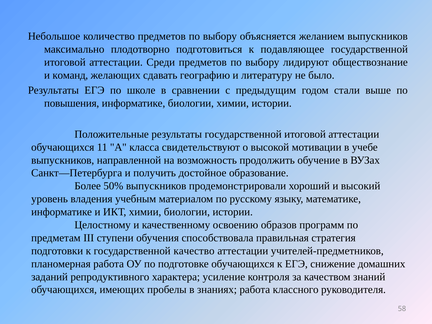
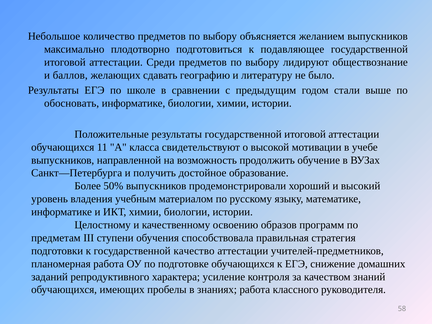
команд: команд -> баллов (70, 75)
повышения: повышения -> обосновать (72, 103)
